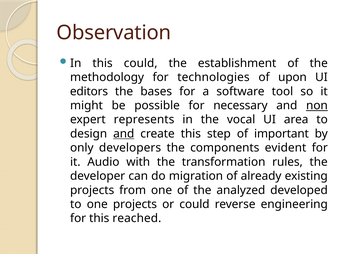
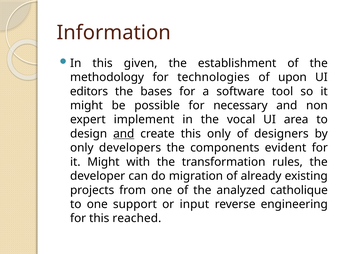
Observation: Observation -> Information (114, 33)
this could: could -> given (141, 63)
non underline: present -> none (317, 106)
represents: represents -> implement (144, 120)
this step: step -> only (219, 134)
important: important -> designers (281, 134)
Audio: Audio -> Might (103, 162)
developed: developed -> catholique (299, 190)
one projects: projects -> support (135, 204)
or could: could -> input (194, 204)
